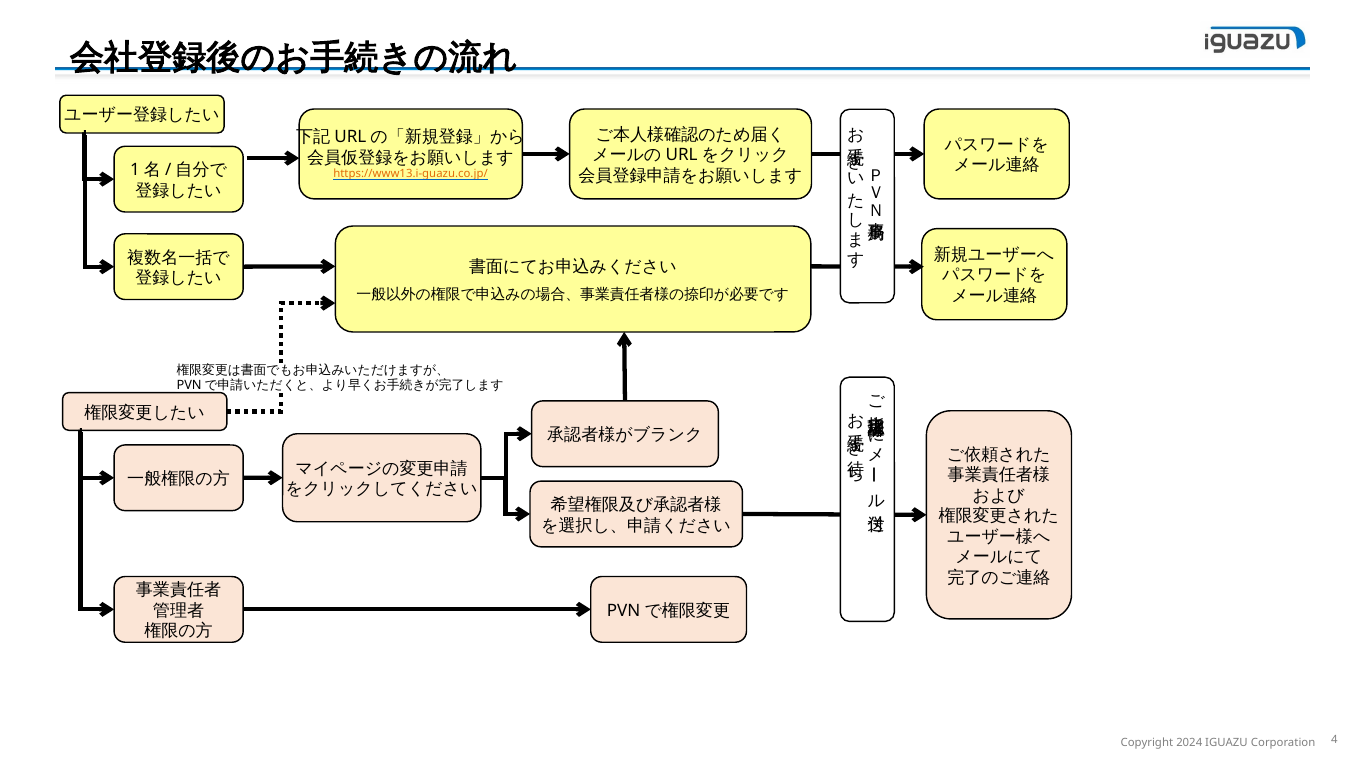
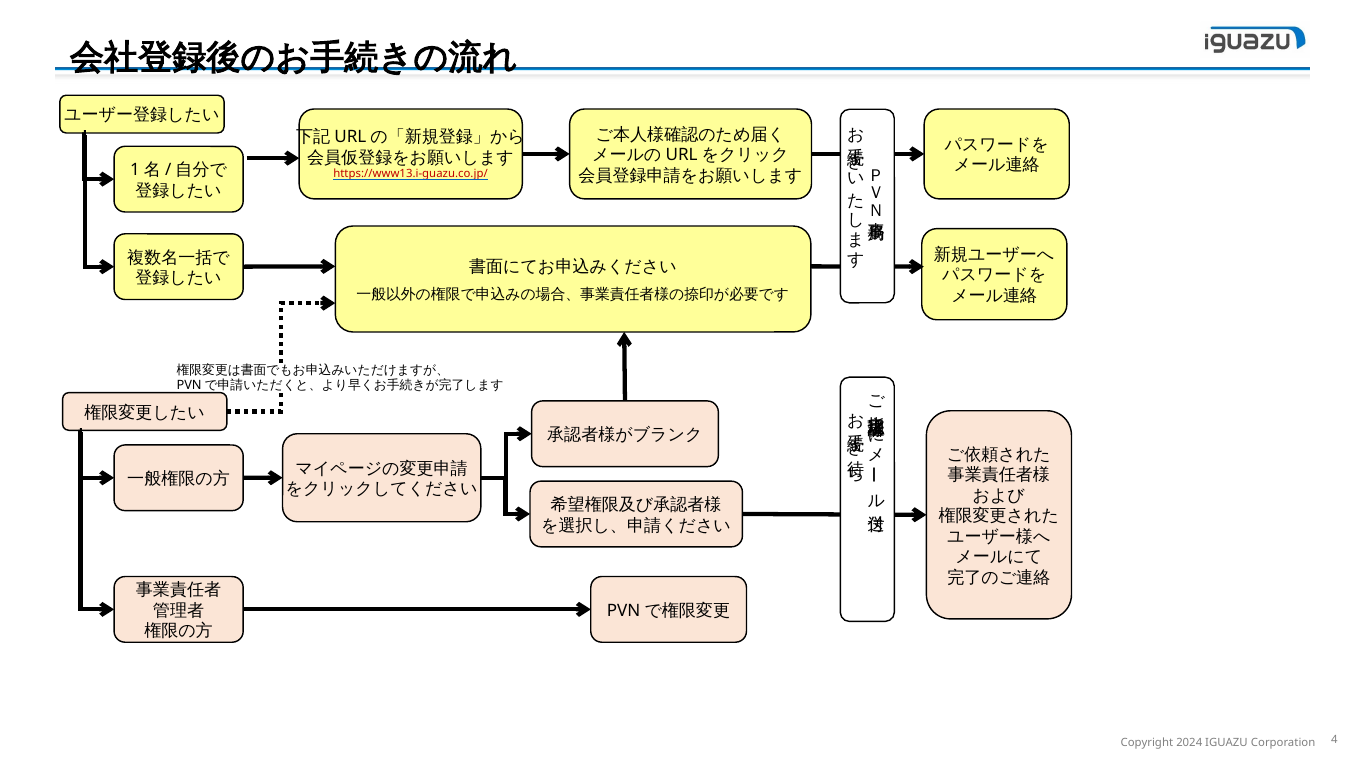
https://www13.i-guazu.co.jp/ colour: orange -> red (411, 174)
